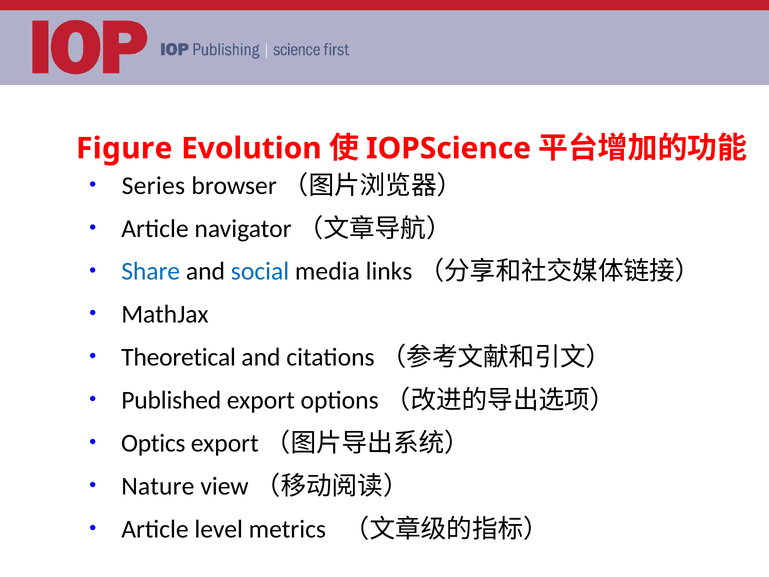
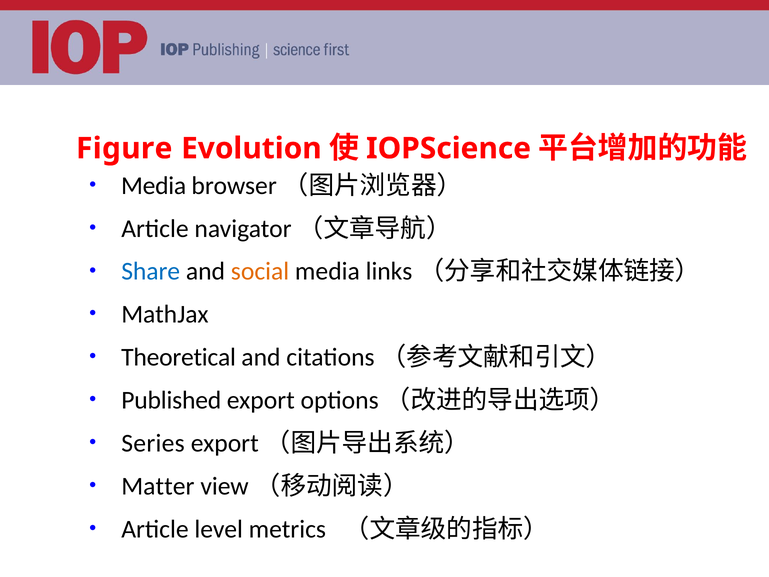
Series: Series -> Media (154, 186)
social colour: blue -> orange (260, 271)
Optics: Optics -> Series (153, 443)
Nature: Nature -> Matter (158, 486)
